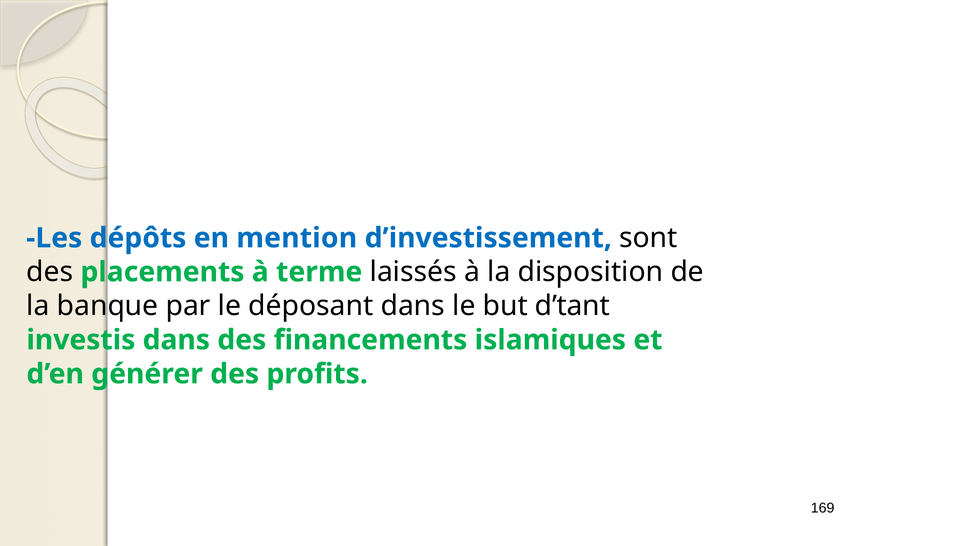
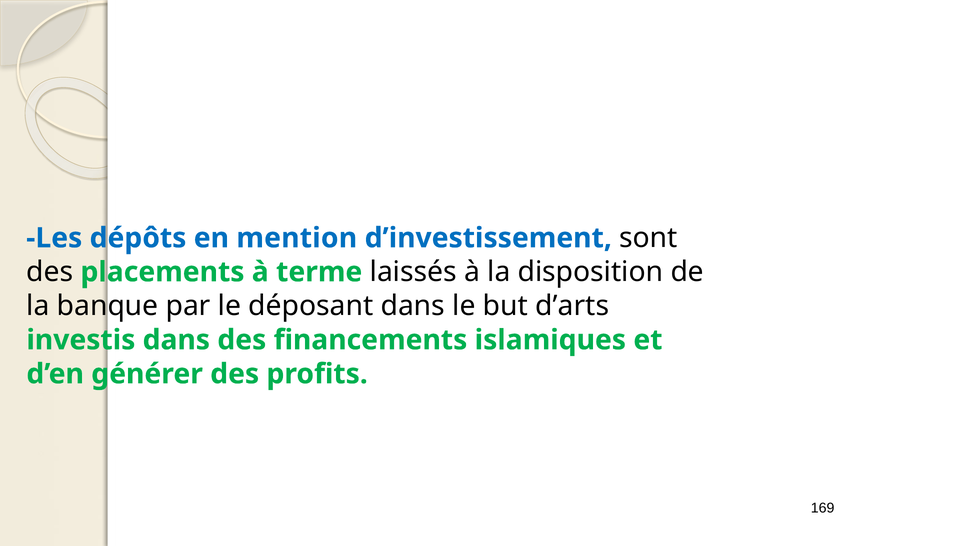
d’tant: d’tant -> d’arts (572, 306)
